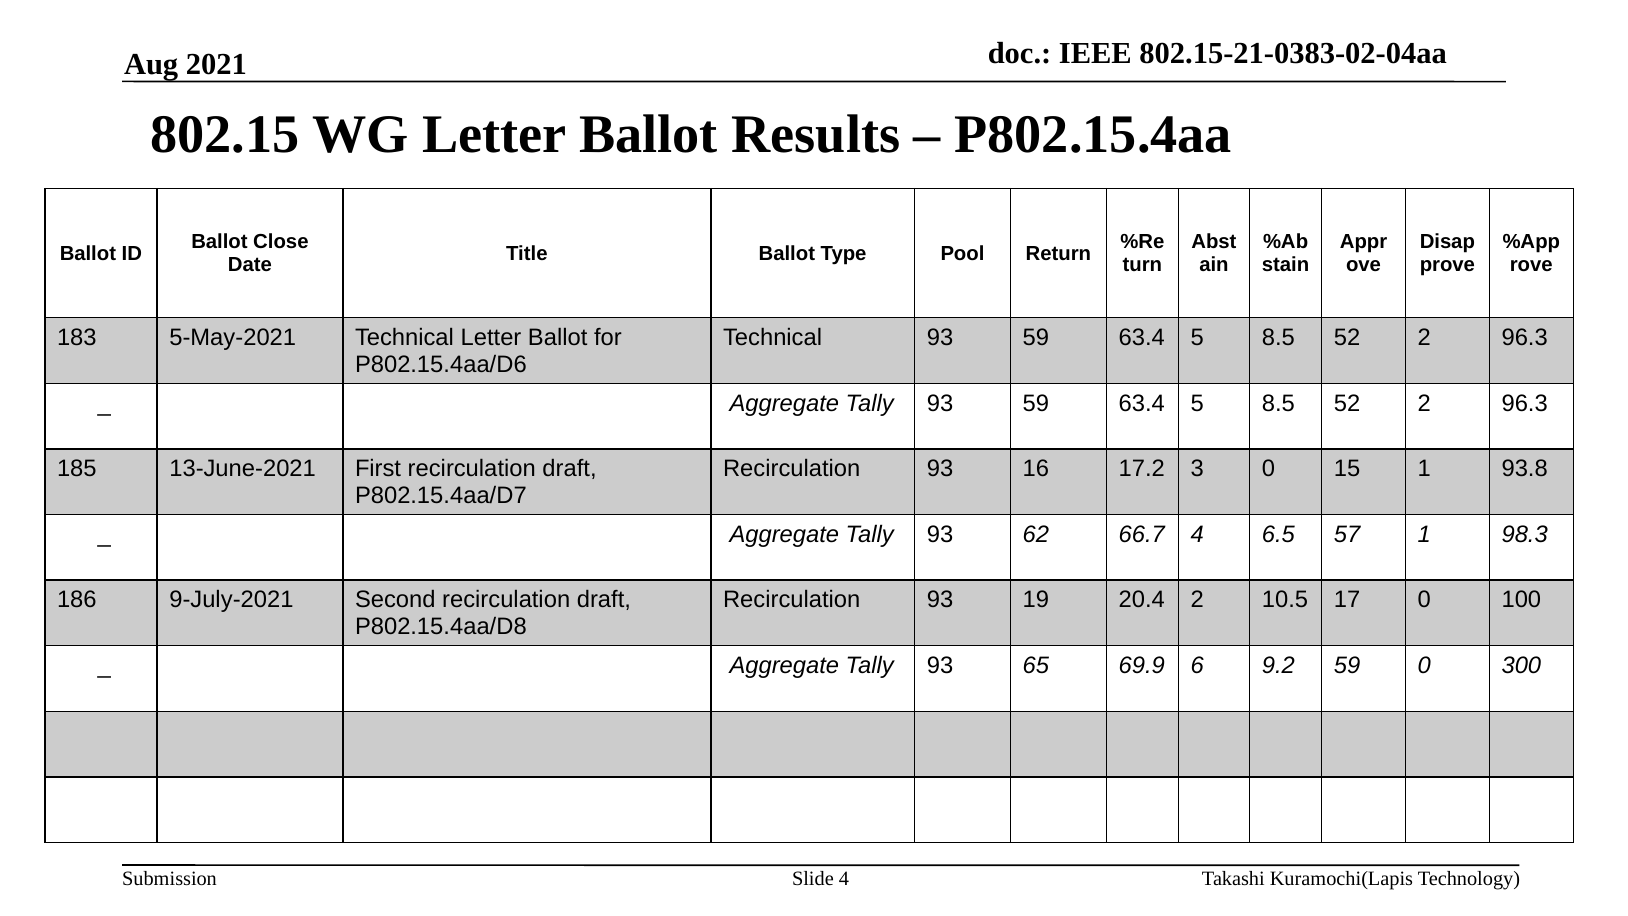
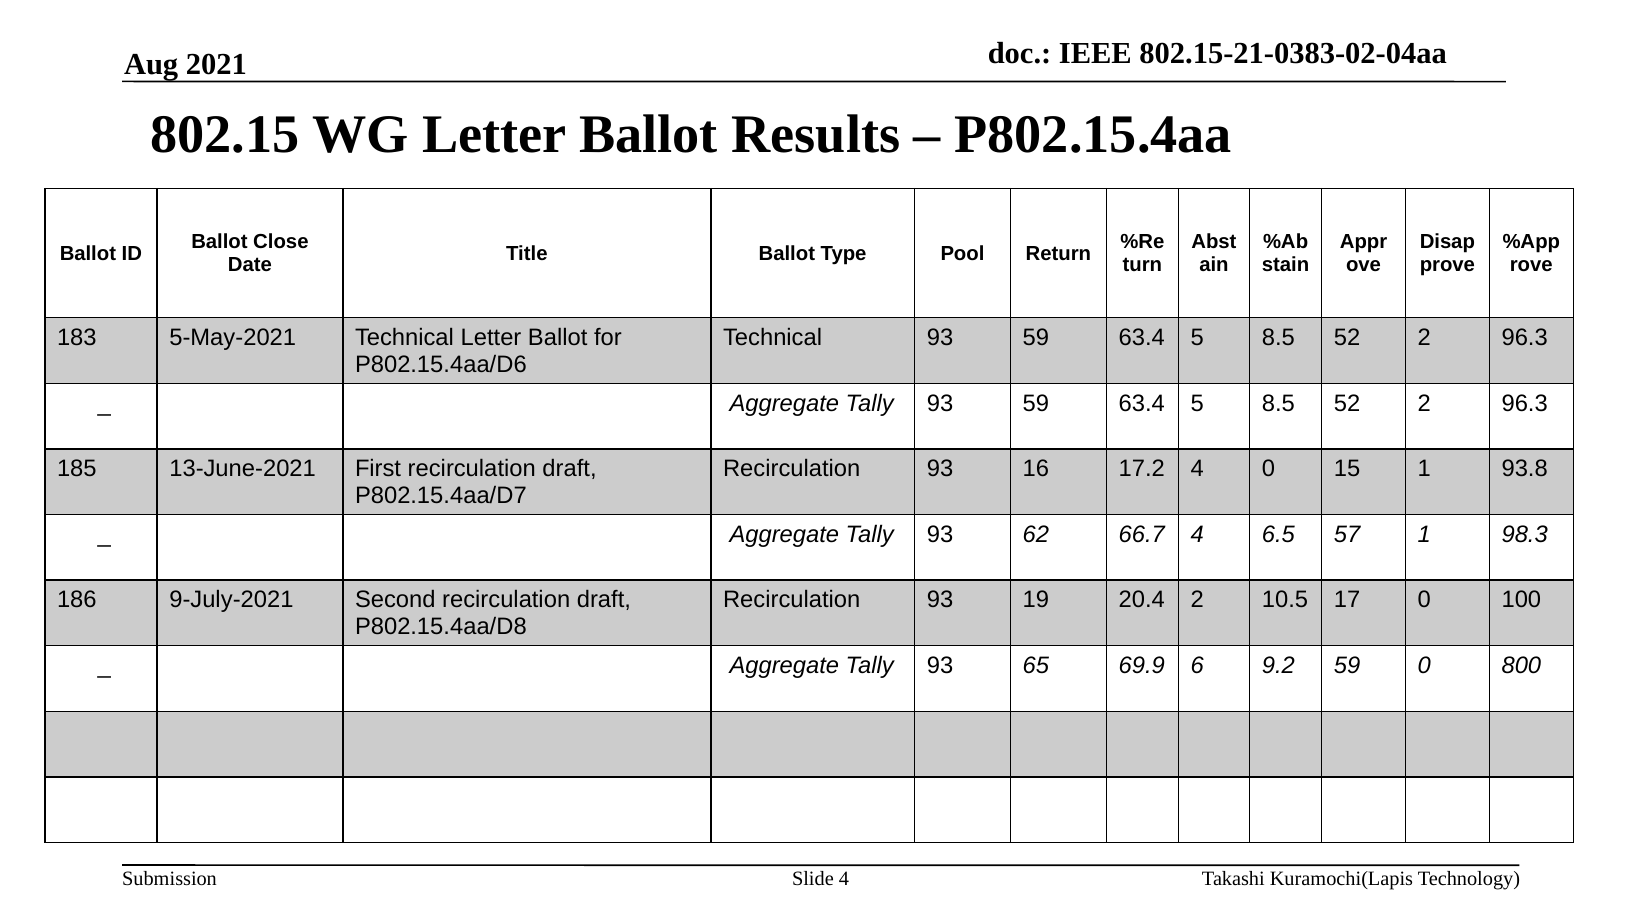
17.2 3: 3 -> 4 (1197, 469)
300: 300 -> 800 (1521, 665)
